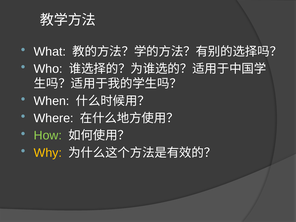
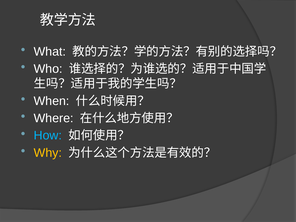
How colour: light green -> light blue (48, 136)
